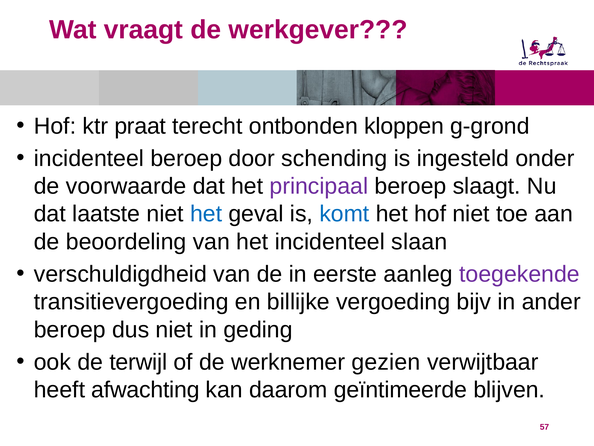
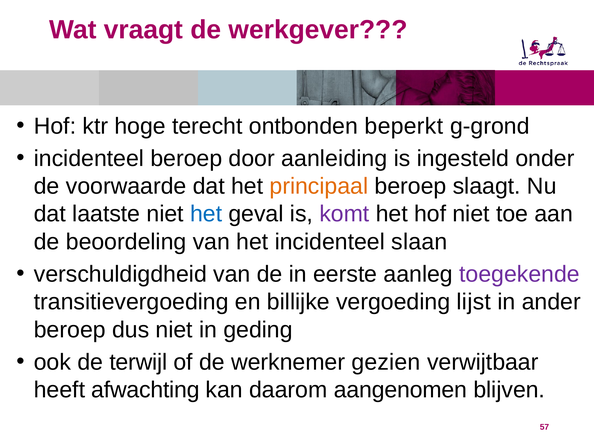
praat: praat -> hoge (140, 126)
kloppen: kloppen -> beperkt (404, 126)
schending: schending -> aanleiding (334, 158)
principaal colour: purple -> orange (319, 186)
komt colour: blue -> purple (344, 214)
bijv: bijv -> lijst (474, 302)
geïntimeerde: geïntimeerde -> aangenomen (400, 389)
